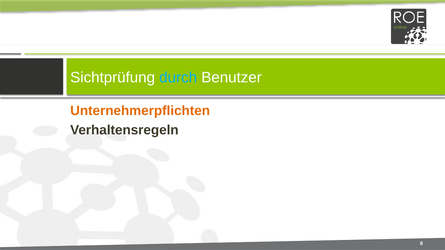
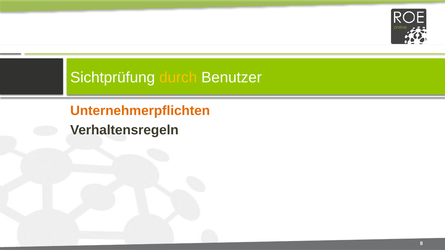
durch colour: light blue -> yellow (178, 78)
